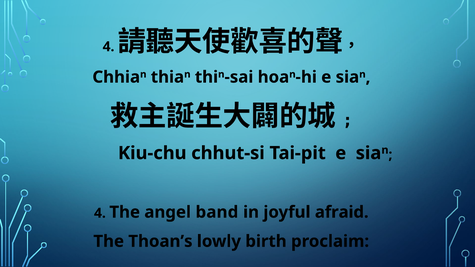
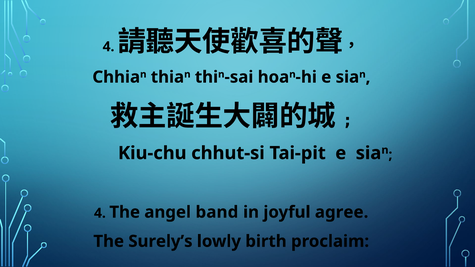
afraid: afraid -> agree (342, 212)
Thoan’s: Thoan’s -> Surely’s (160, 241)
